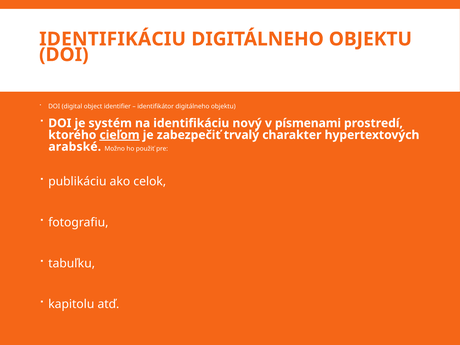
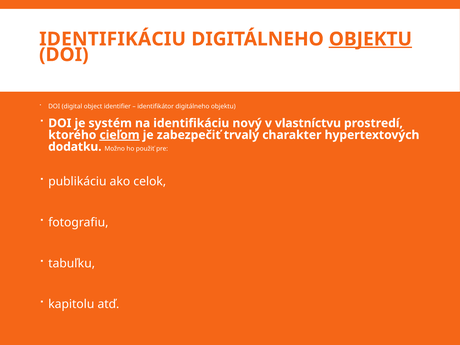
OBJEKTU underline: none -> present (370, 39)
písmenami: písmenami -> vlastníctvu (308, 123)
arabské: arabské -> dodatku (75, 147)
